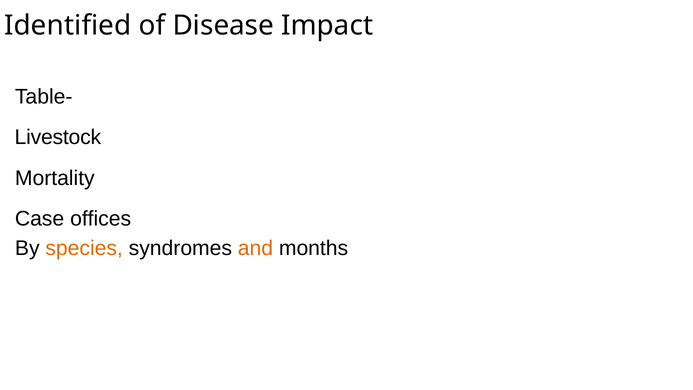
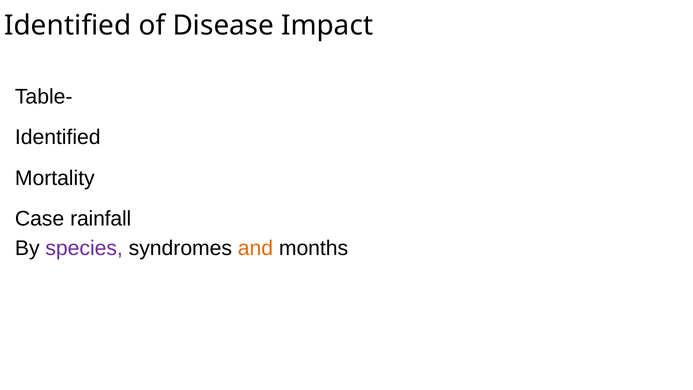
Livestock: Livestock -> Identified (58, 137)
offices: offices -> rainfall (101, 219)
species colour: orange -> purple (84, 248)
